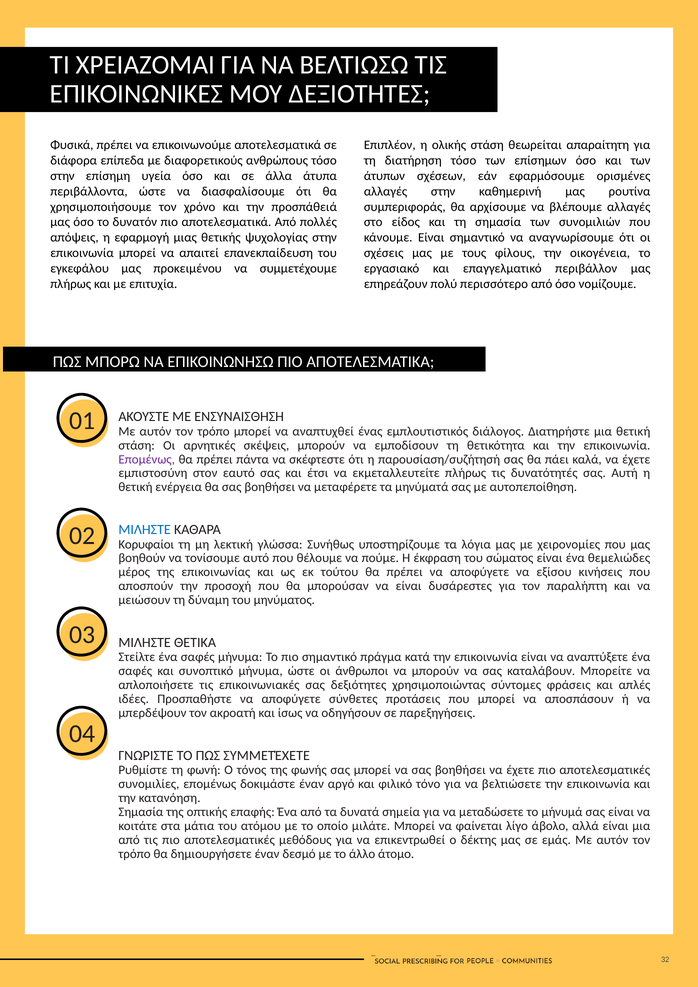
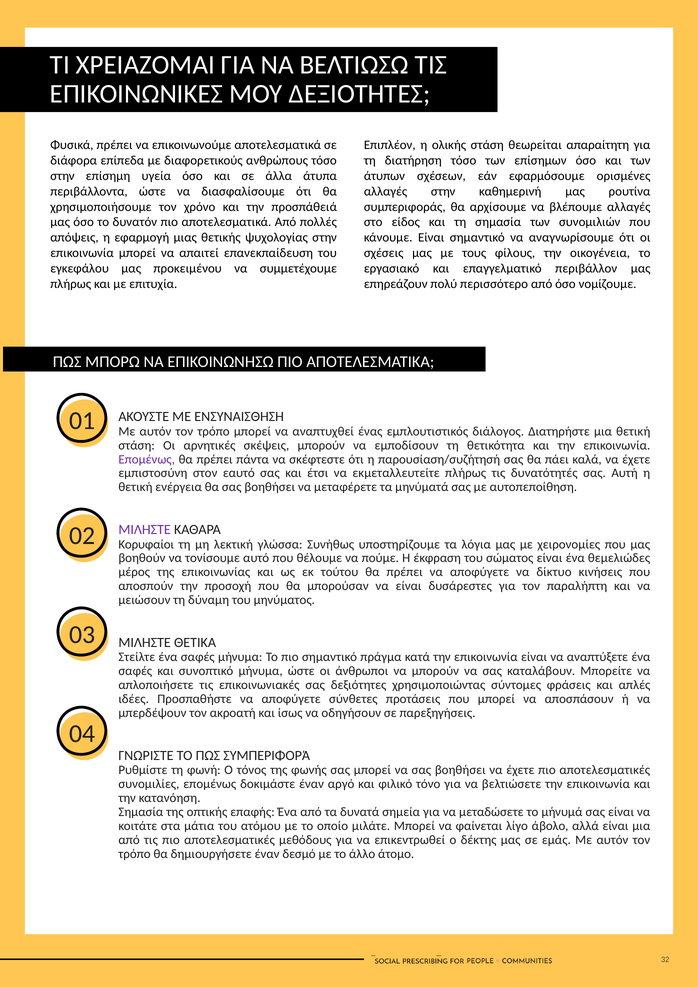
ΜΙΛΗΣΤΕ colour: blue -> purple (145, 530)
εξίσου: εξίσου -> δίκτυο (554, 572)
ΣΥΜΜΕΤΈΧΕΤΕ: ΣΥΜΜΕΤΈΧΕΤΕ -> ΣΥΜΠΕΡΙΦΟΡΆ (267, 756)
